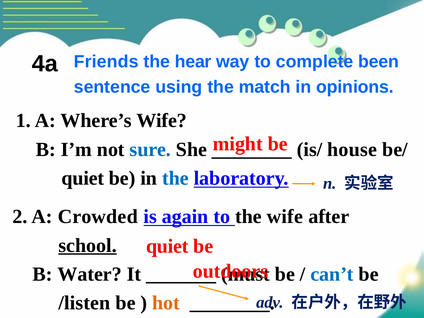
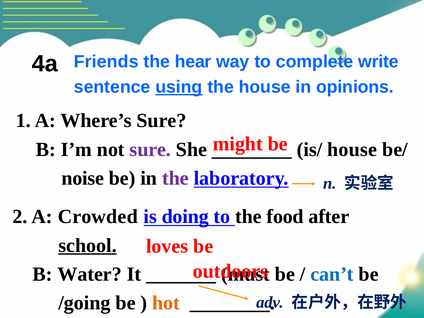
been: been -> write (379, 62)
using underline: none -> present (179, 87)
the match: match -> house (265, 87)
Where’s Wife: Wife -> Sure (161, 121)
sure colour: blue -> purple (150, 149)
quiet: quiet -> noise (83, 178)
the colour: blue -> purple (175, 178)
again: again -> doing (185, 217)
the wife: wife -> food (285, 217)
quiet: quiet -> loves (167, 246)
/listen: /listen -> /going (85, 303)
